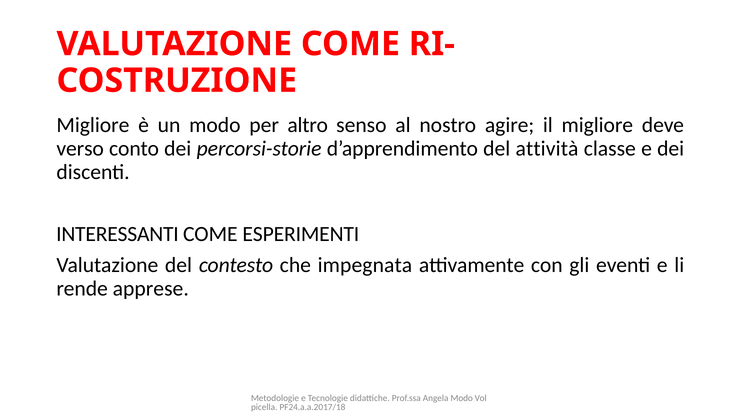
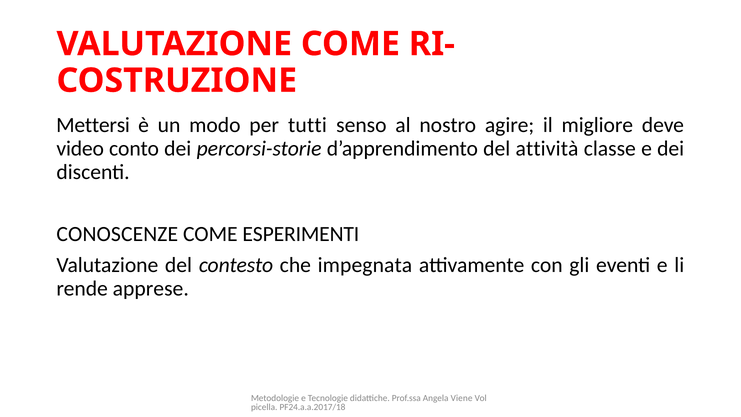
Migliore: Migliore -> Mettersi (93, 125)
altro: altro -> tutti (307, 125)
verso: verso -> video (80, 149)
INTERESSANTI: INTERESSANTI -> CONOSCENZE (117, 234)
Angela Modo: Modo -> Viene (462, 398)
